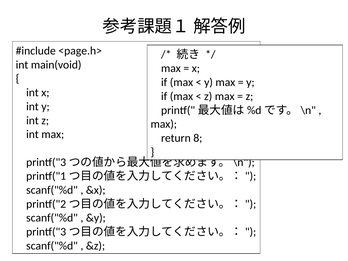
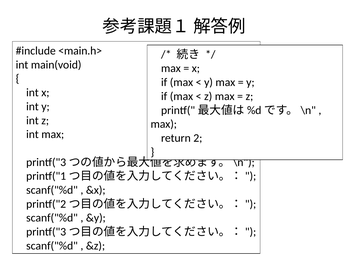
<page.h>: <page.h> -> <main.h> (80, 51)
8: 8 -> 2 (198, 138)
